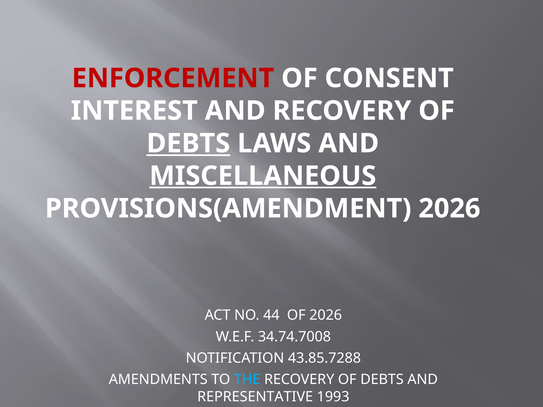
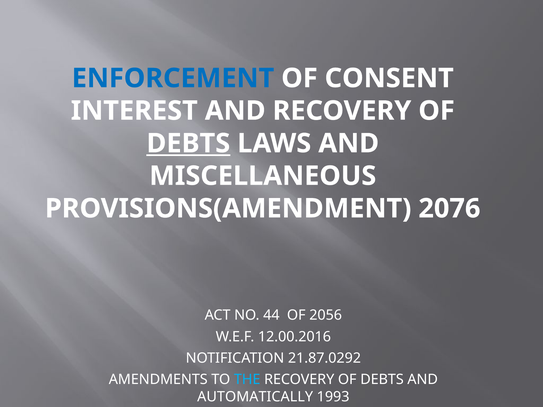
ENFORCEMENT colour: red -> blue (173, 78)
MISCELLANEOUS underline: present -> none (263, 176)
PROVISIONS(AMENDMENT 2026: 2026 -> 2076 (449, 209)
OF 2026: 2026 -> 2056 (326, 315)
34.74.7008: 34.74.7008 -> 12.00.2016 (294, 337)
43.85.7288: 43.85.7288 -> 21.87.0292 (324, 358)
REPRESENTATIVE: REPRESENTATIVE -> AUTOMATICALLY (255, 397)
